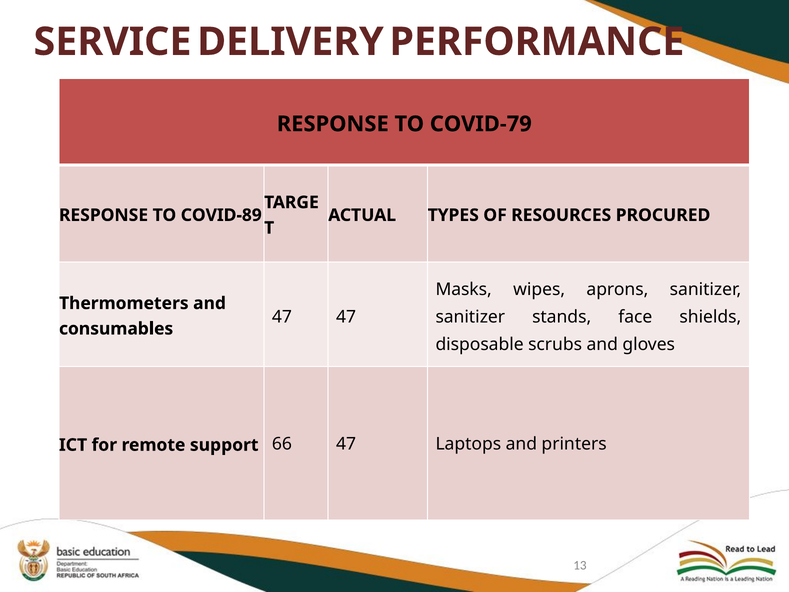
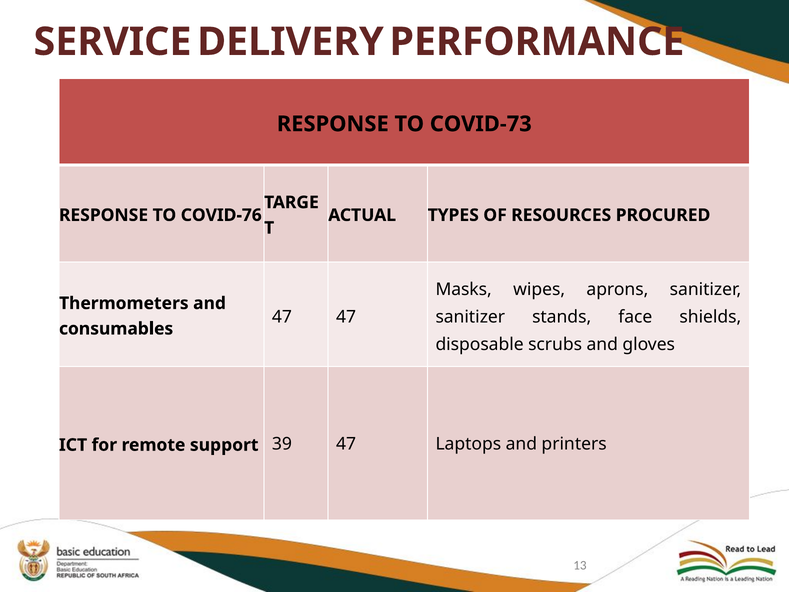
COVID-79: COVID-79 -> COVID-73 (481, 124)
COVID-89: COVID-89 -> COVID-76 (221, 215)
66: 66 -> 39 (282, 444)
